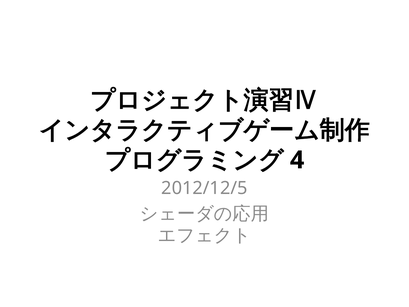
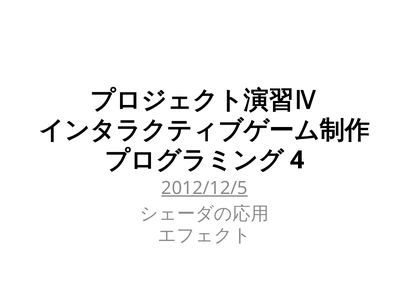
2012/12/5 underline: none -> present (204, 188)
